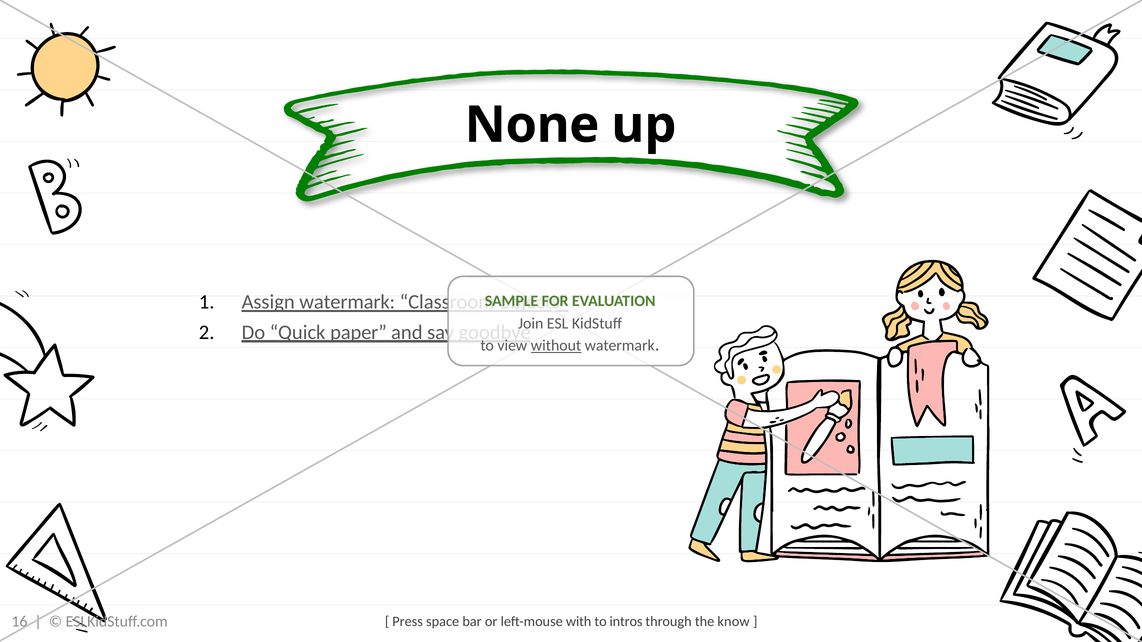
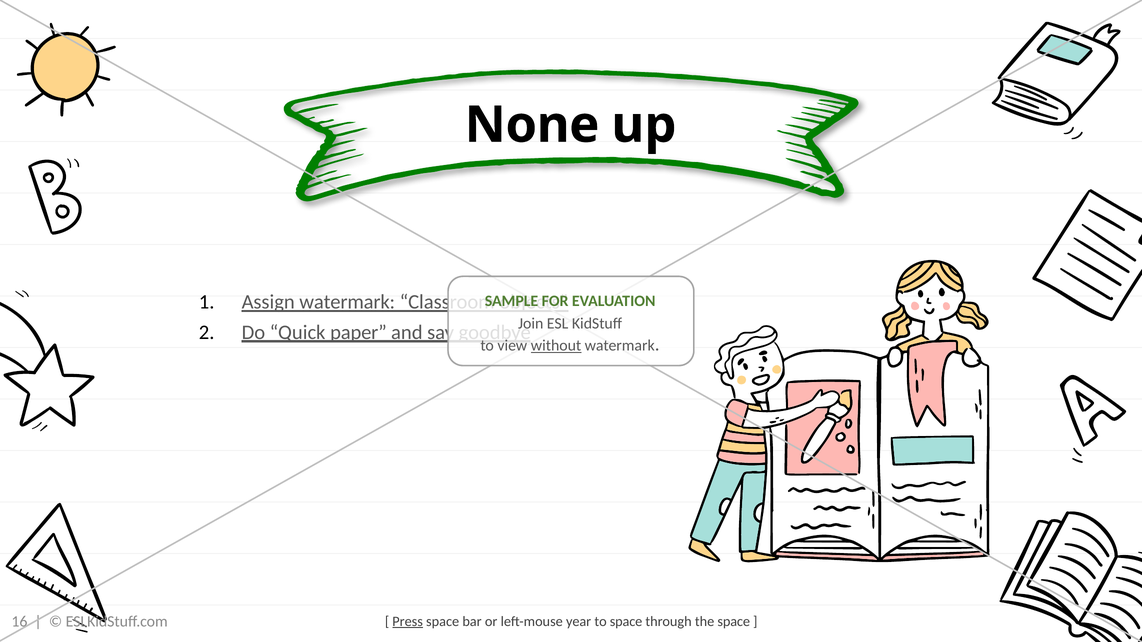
Press underline: none -> present (408, 622)
with: with -> year (579, 622)
to intros: intros -> space (626, 622)
the know: know -> space (734, 622)
